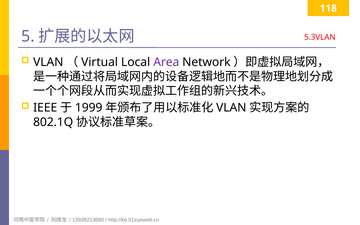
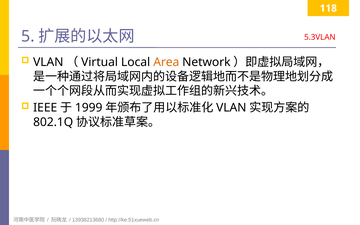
Area colour: purple -> orange (166, 62)
